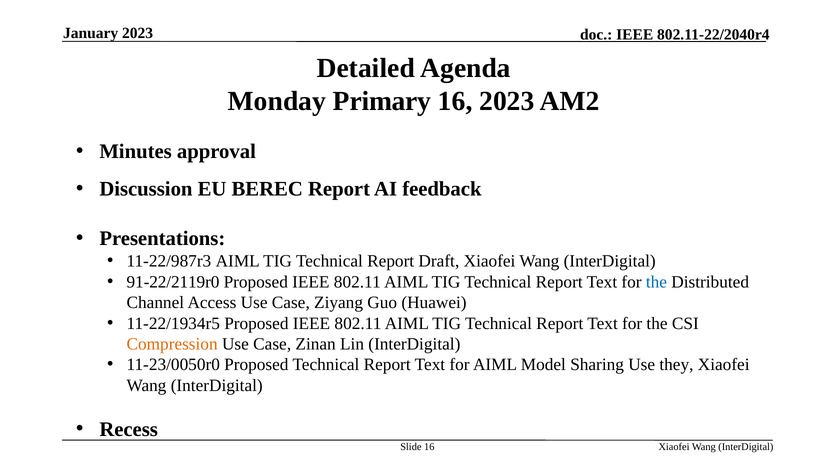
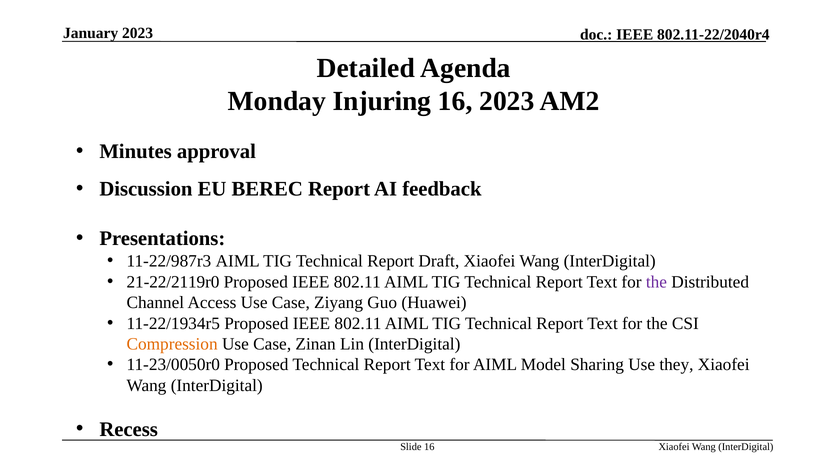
Primary: Primary -> Injuring (382, 101)
91-22/2119r0: 91-22/2119r0 -> 21-22/2119r0 (173, 282)
the colour: blue -> purple (656, 282)
